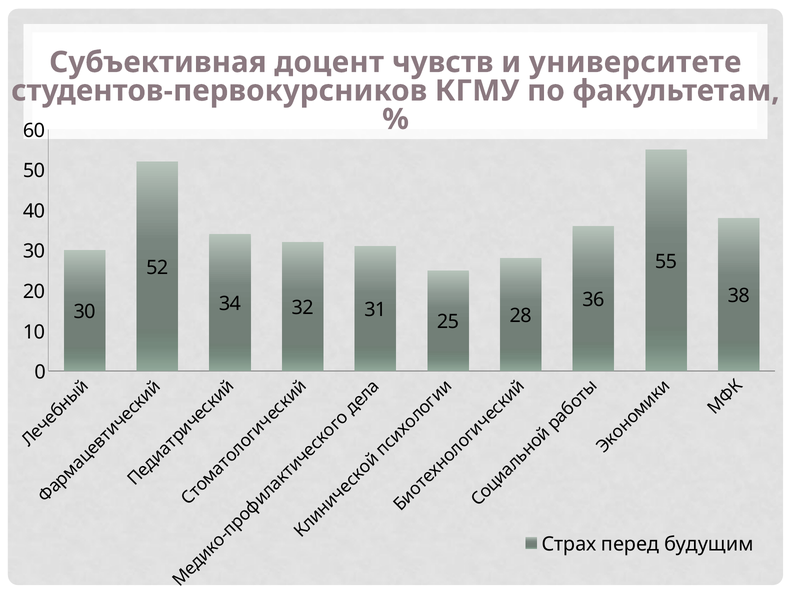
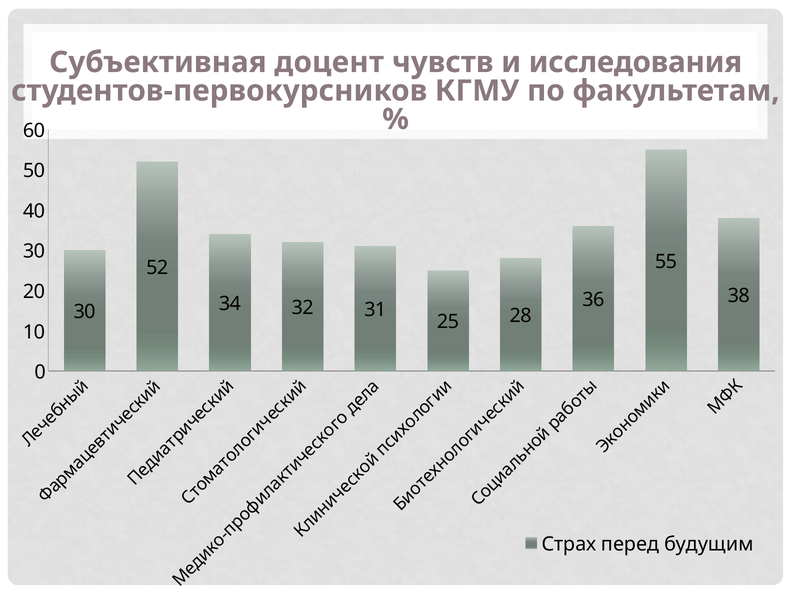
университете: университете -> исследования (635, 62)
